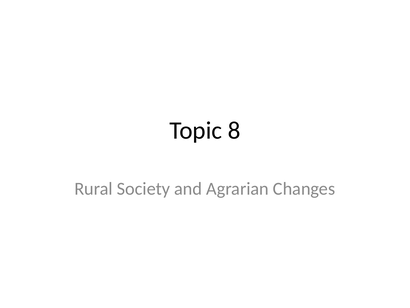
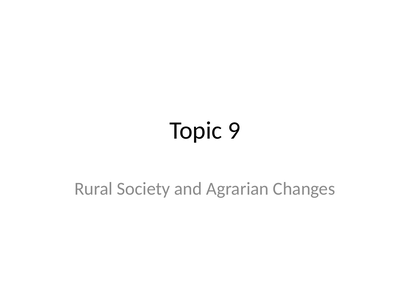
8: 8 -> 9 (234, 130)
